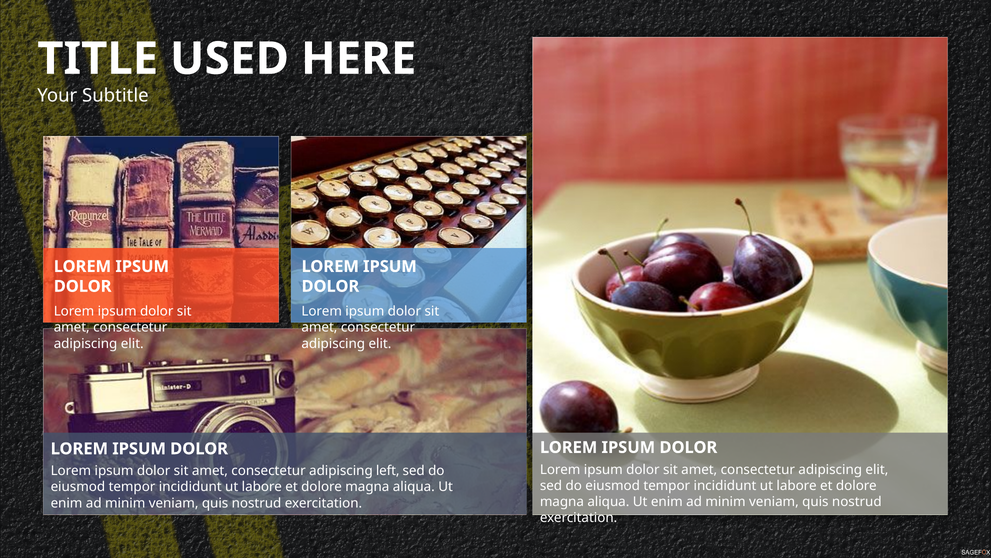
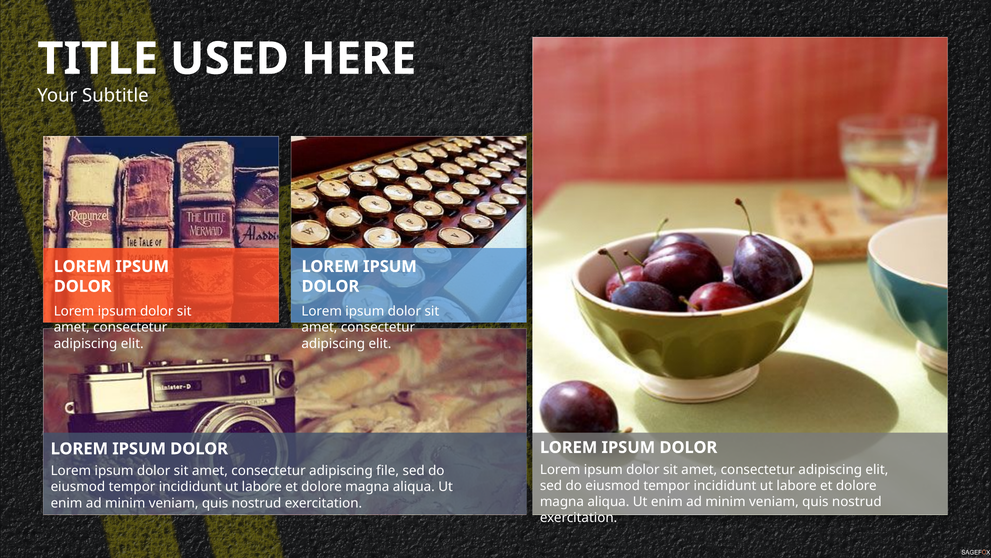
left: left -> file (388, 470)
